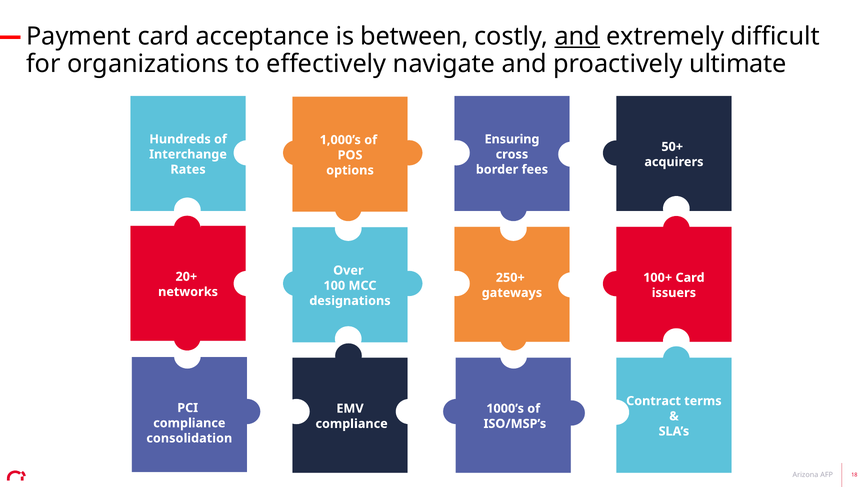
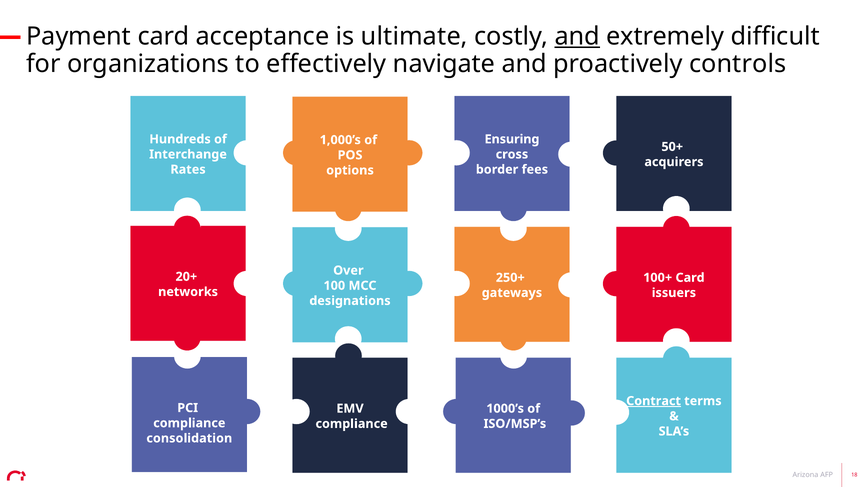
between: between -> ultimate (414, 37)
ultimate: ultimate -> controls (738, 64)
Contract underline: none -> present (654, 402)
